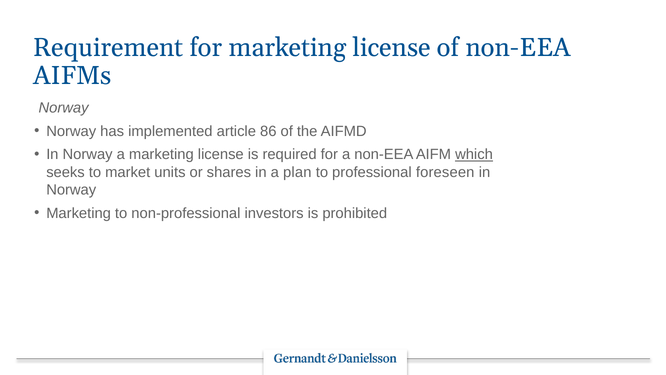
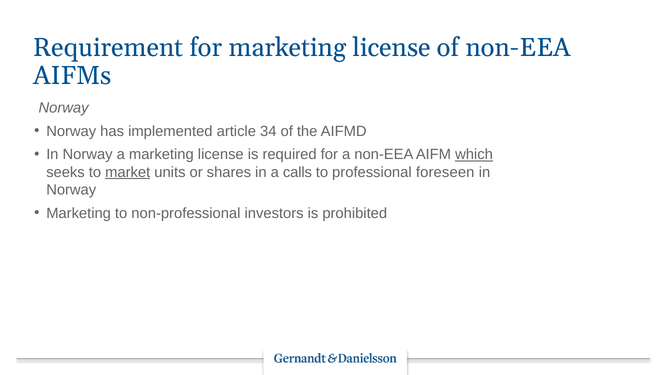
86: 86 -> 34 (268, 131)
market underline: none -> present (128, 172)
plan: plan -> calls (297, 172)
